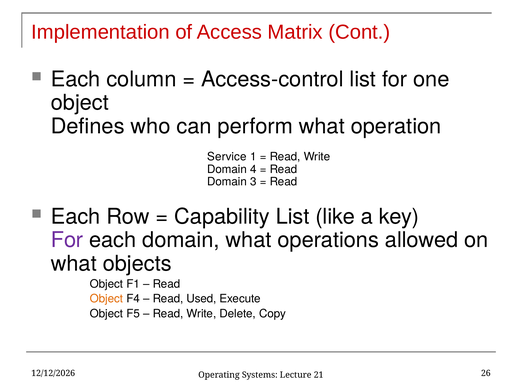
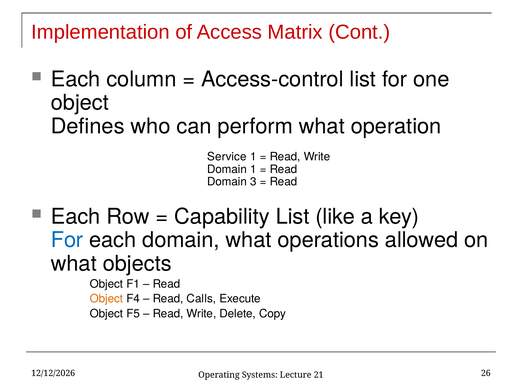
Domain 4: 4 -> 1 (253, 170)
For colour: purple -> blue (67, 240)
Used: Used -> Calls (201, 299)
